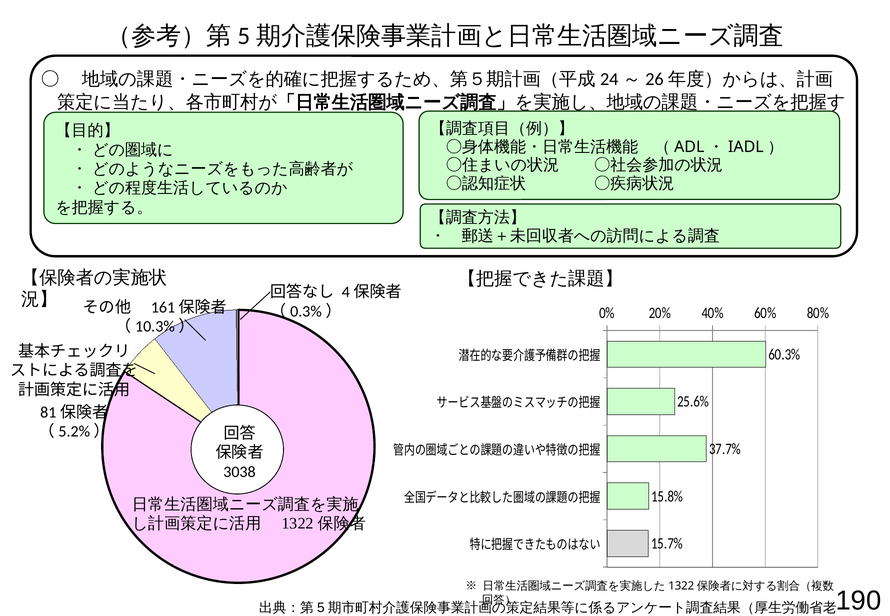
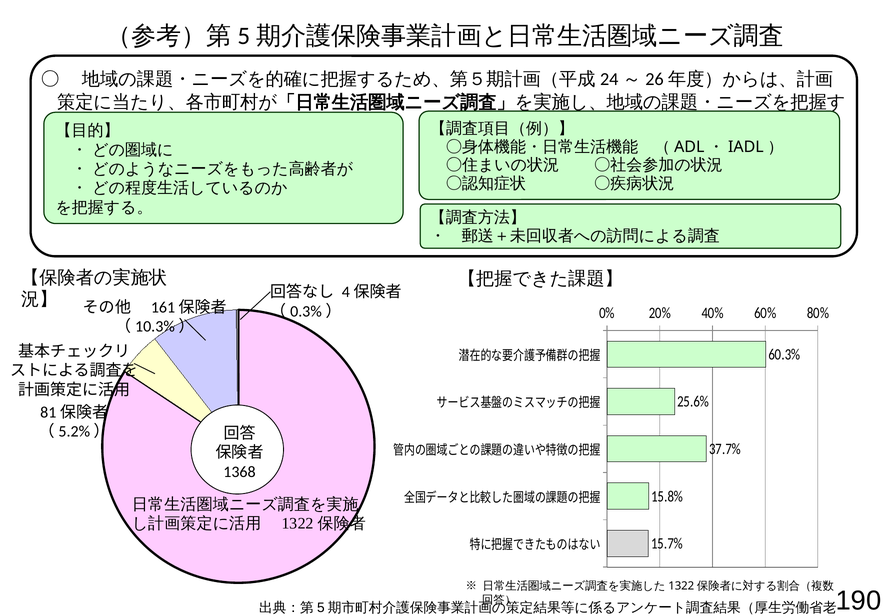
3038: 3038 -> 1368 (239, 472)
